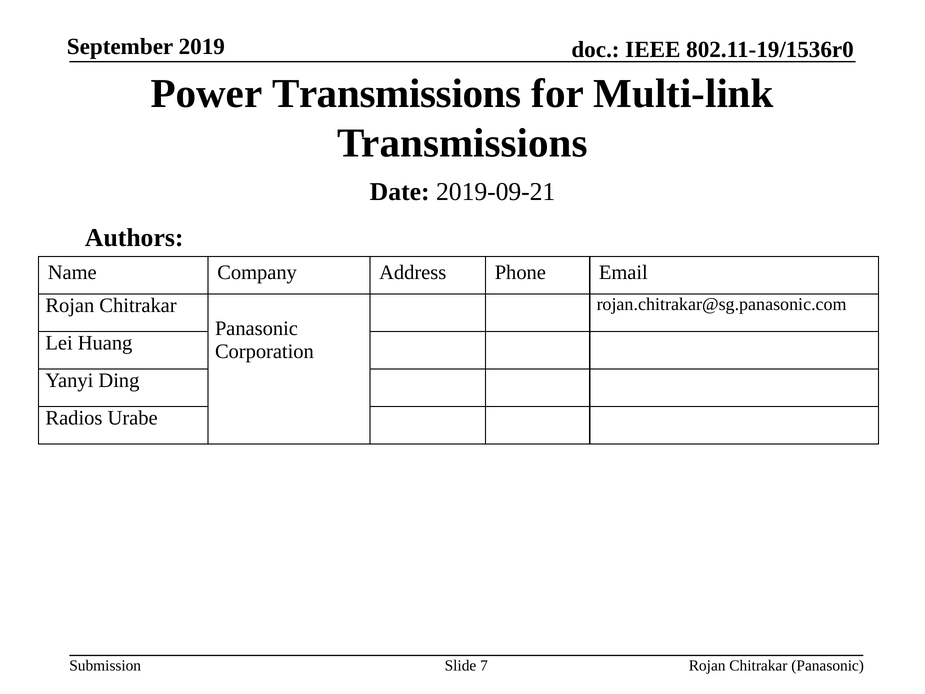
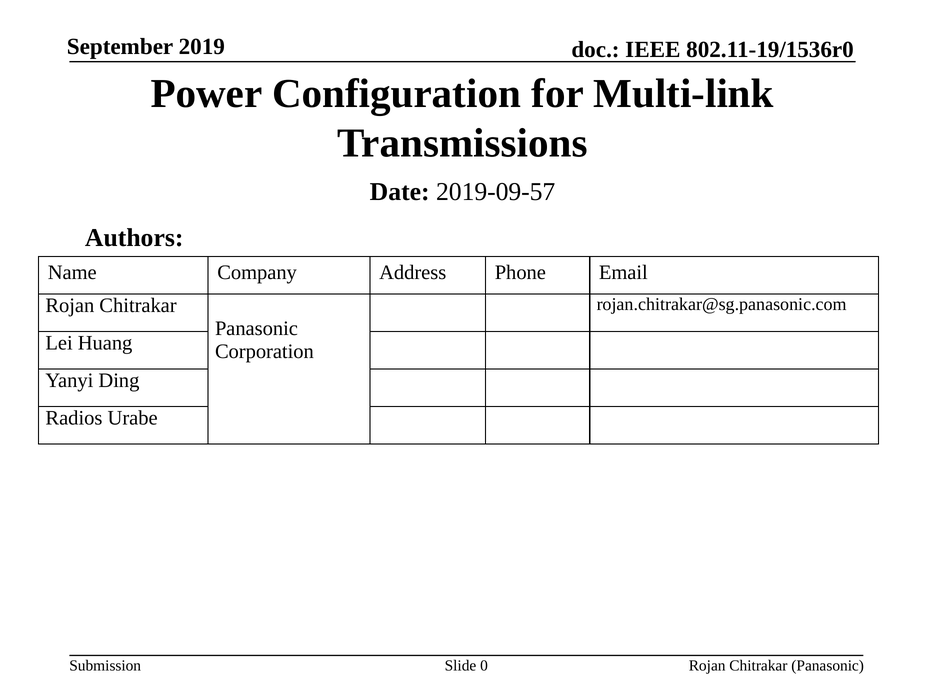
Power Transmissions: Transmissions -> Configuration (396, 94)
2019-09-21: 2019-09-21 -> 2019-09-57 (496, 191)
7: 7 -> 0 (484, 665)
